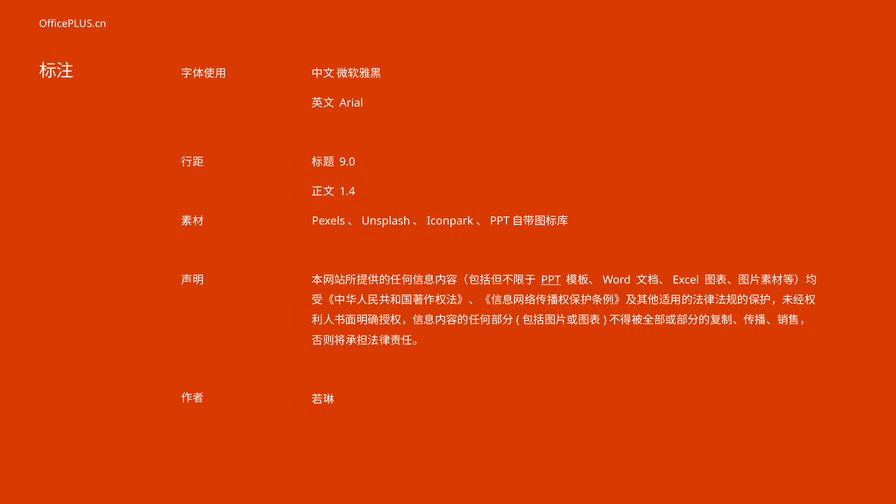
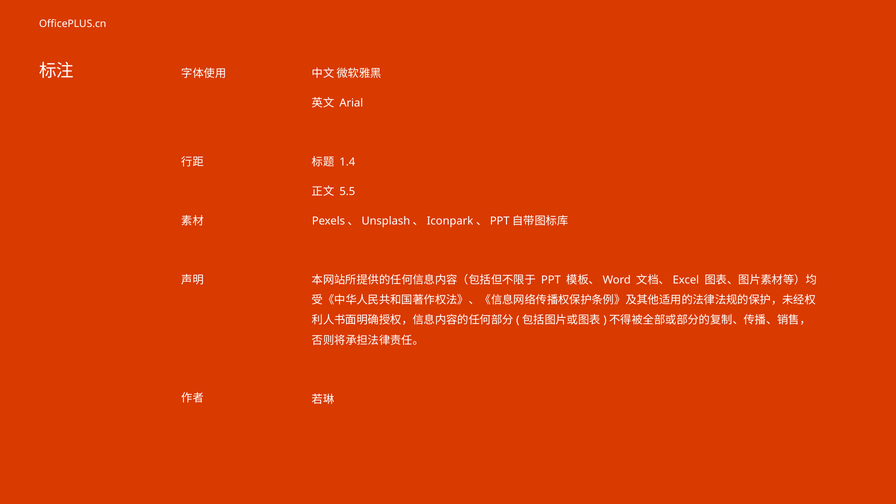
9.0: 9.0 -> 1.4 (347, 162)
1.4: 1.4 -> 5.5 (347, 191)
PPT underline: present -> none (551, 280)
